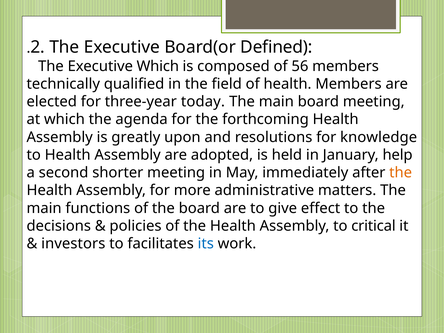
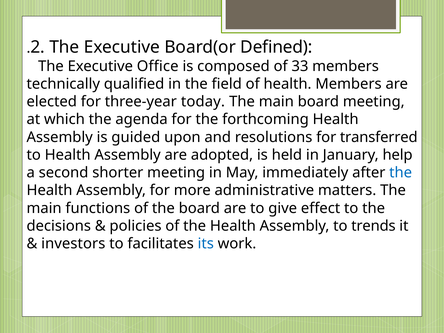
Executive Which: Which -> Office (158, 66)
56: 56 -> 33 (300, 66)
greatly: greatly -> guided (136, 137)
knowledge: knowledge -> transferred (379, 137)
the colour: orange -> blue (401, 173)
critical: critical -> trends (373, 226)
